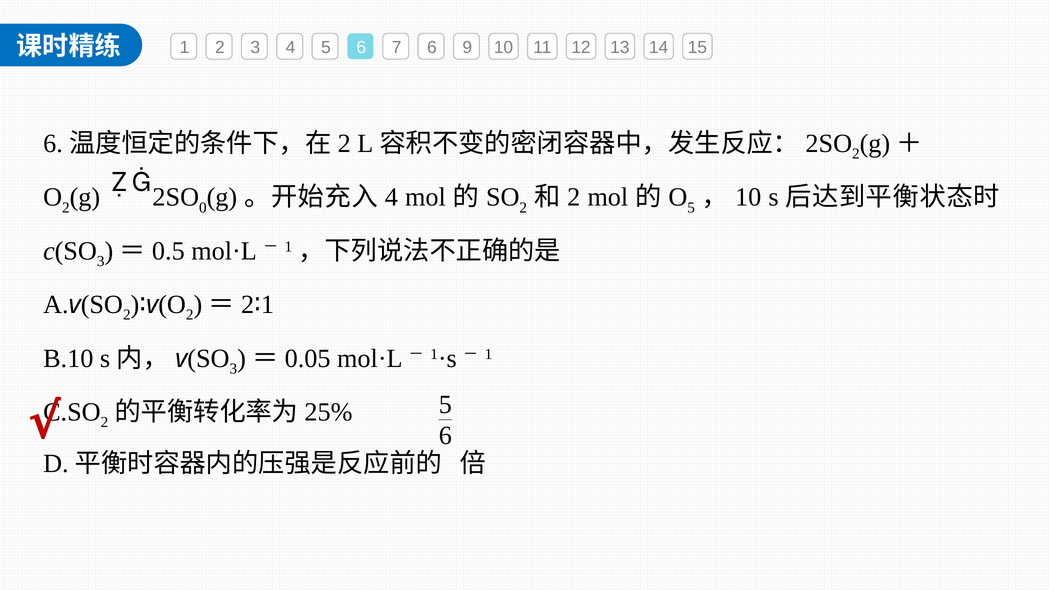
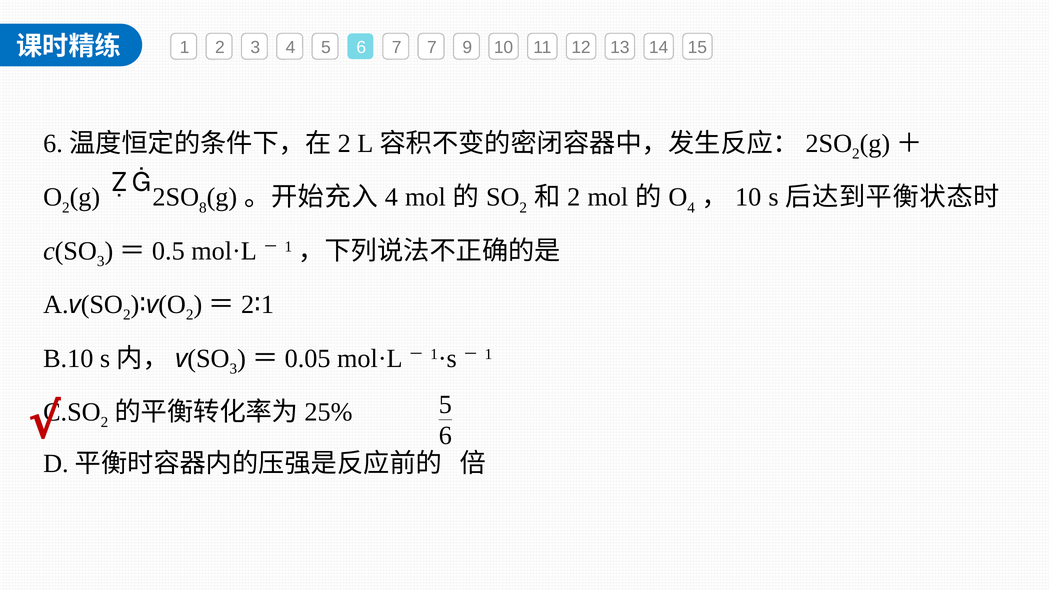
7 6: 6 -> 7 (432, 47)
0: 0 -> 8 (203, 208)
5: 5 -> 4 (691, 208)
